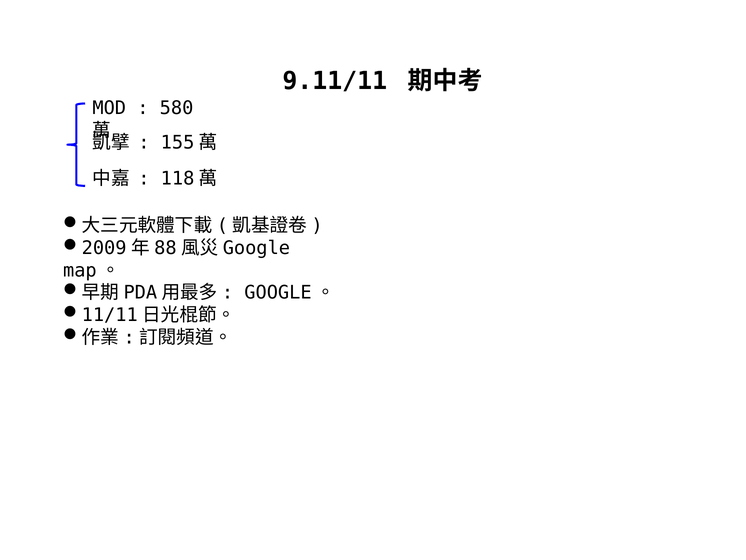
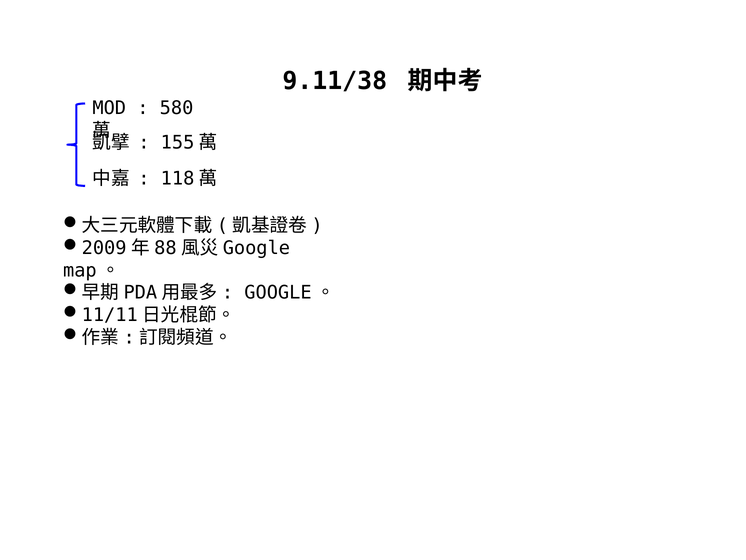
9.11/11: 9.11/11 -> 9.11/38 (335, 81)
